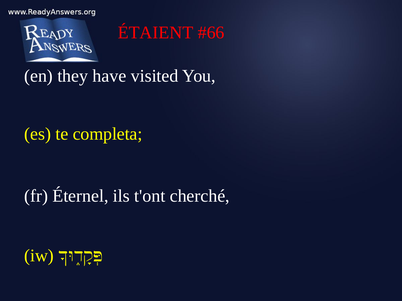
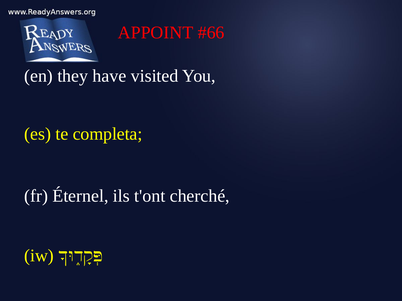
ÉTAIENT: ÉTAIENT -> APPOINT (156, 33)
